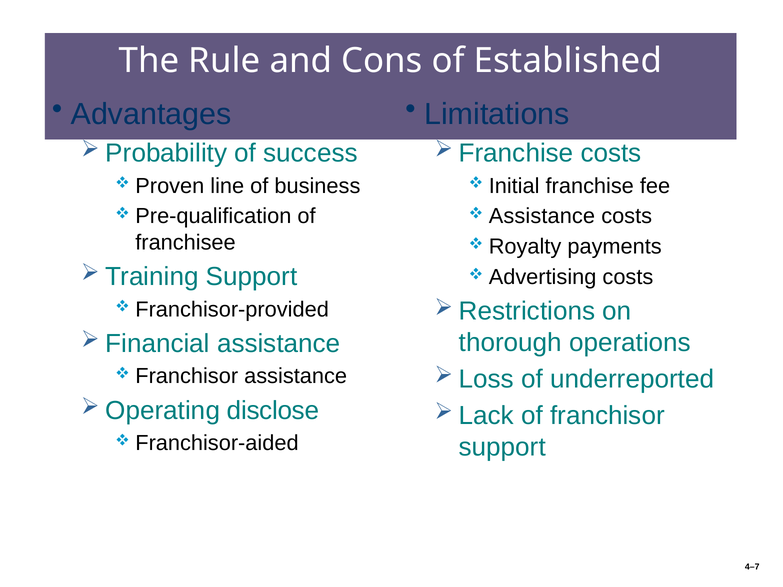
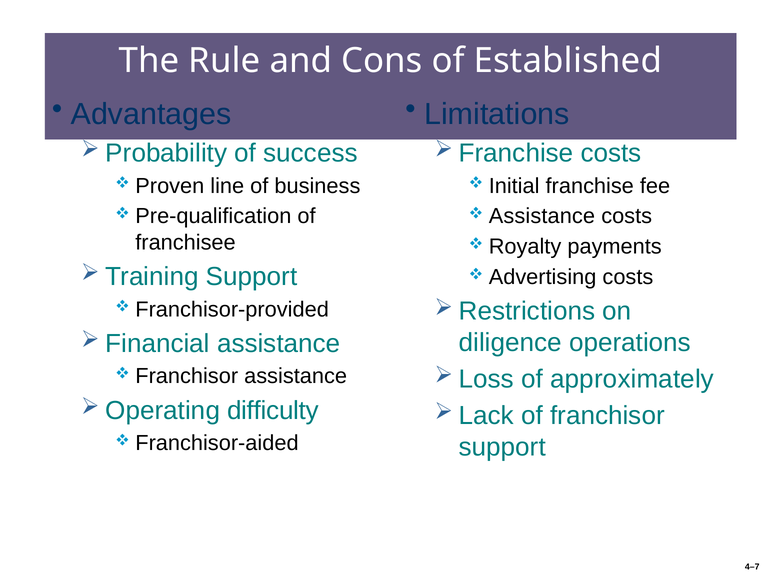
thorough: thorough -> diligence (510, 343)
underreported: underreported -> approximately (632, 379)
disclose: disclose -> difficulty (273, 411)
